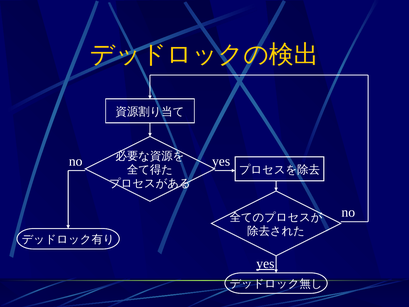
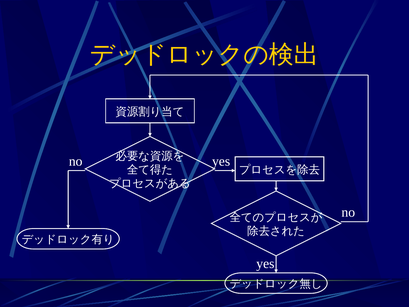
yes underline: present -> none (265, 263)
